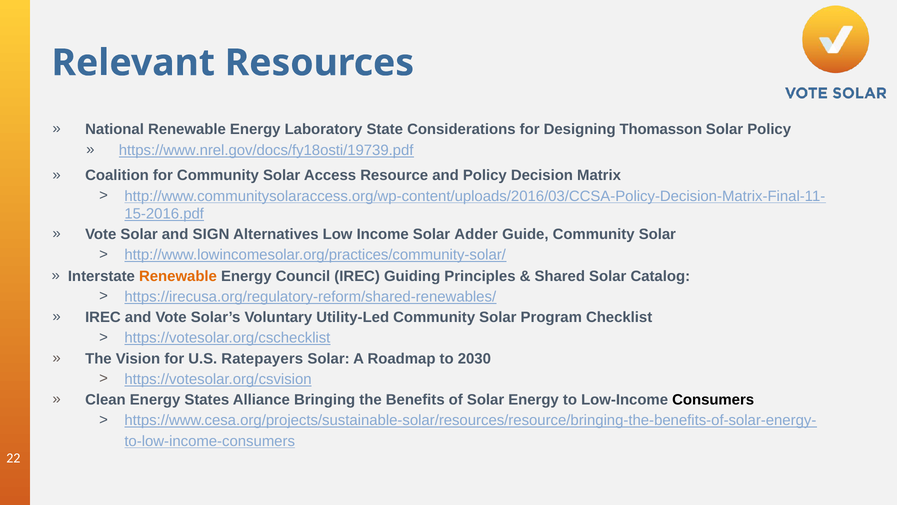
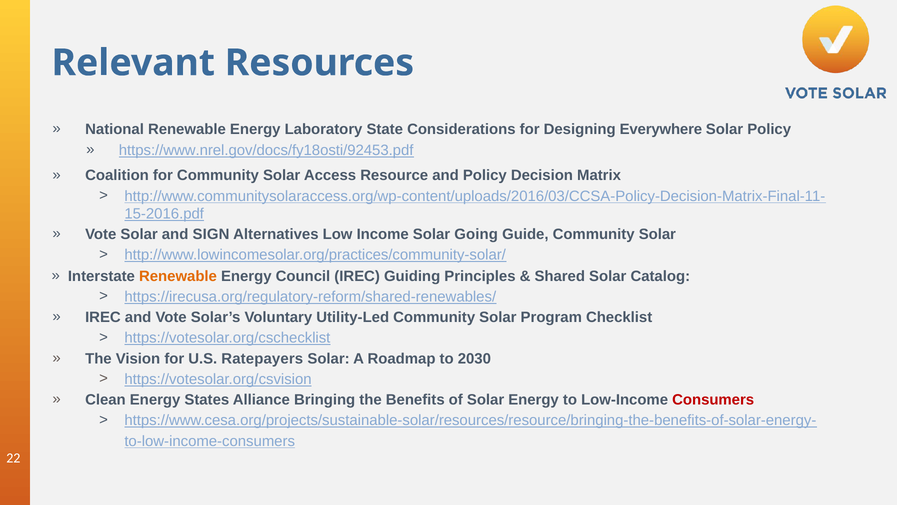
Thomasson: Thomasson -> Everywhere (661, 129)
https://www.nrel.gov/docs/fy18osti/19739.pdf: https://www.nrel.gov/docs/fy18osti/19739.pdf -> https://www.nrel.gov/docs/fy18osti/92453.pdf (266, 150)
Adder: Adder -> Going (476, 234)
Consumers colour: black -> red (713, 399)
